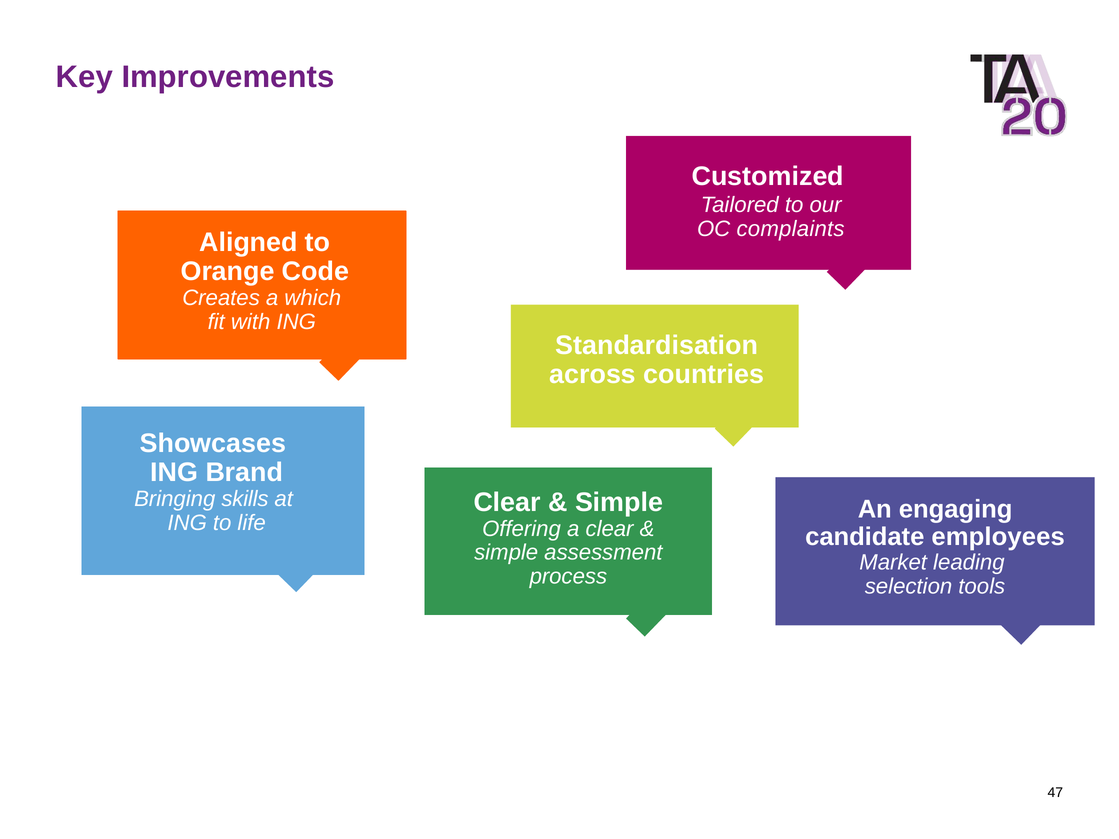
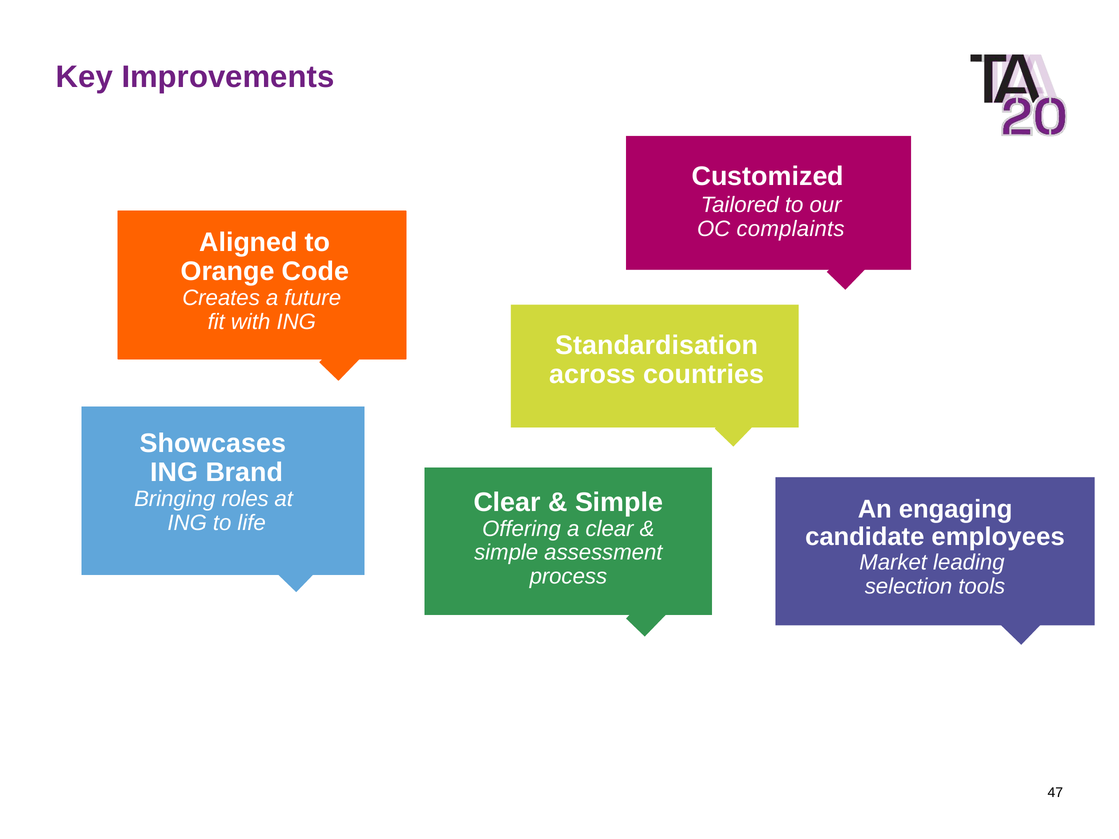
which: which -> future (313, 298)
skills: skills -> roles (245, 499)
